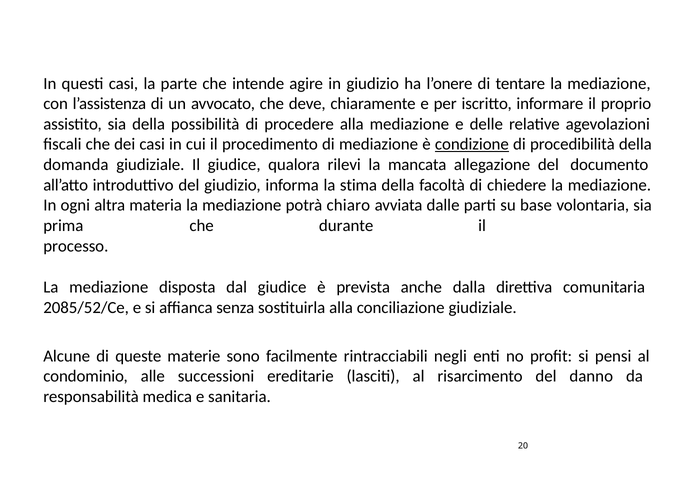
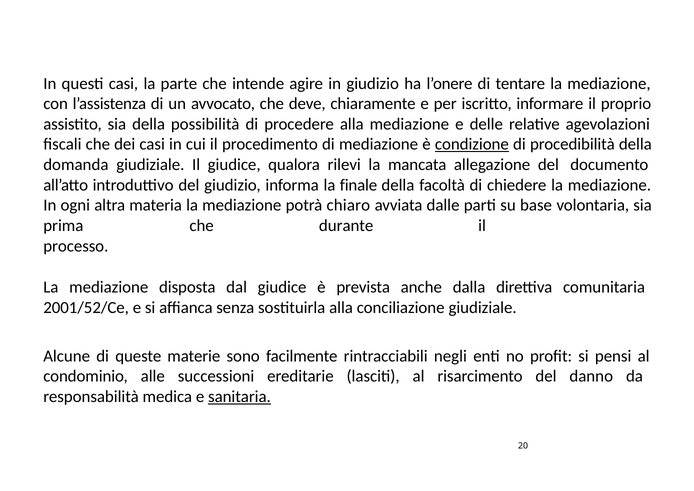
stima: stima -> finale (358, 185)
2085/52/Ce: 2085/52/Ce -> 2001/52/Ce (86, 307)
sanitaria underline: none -> present (239, 396)
